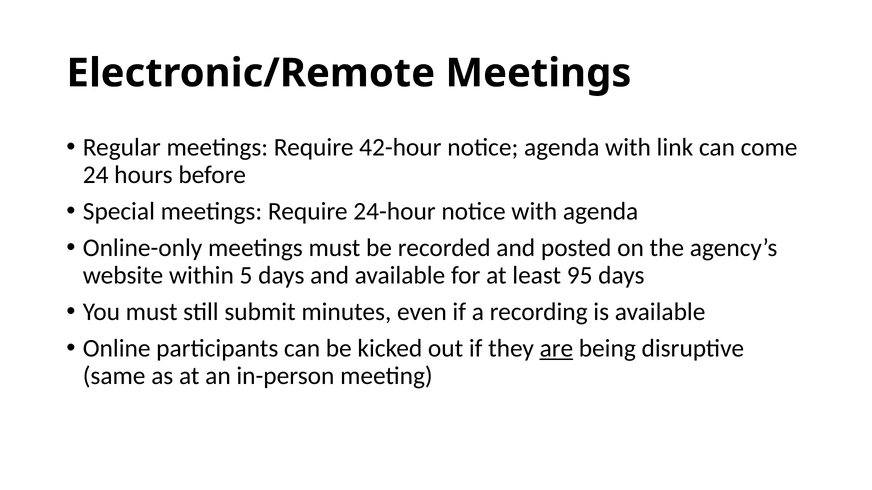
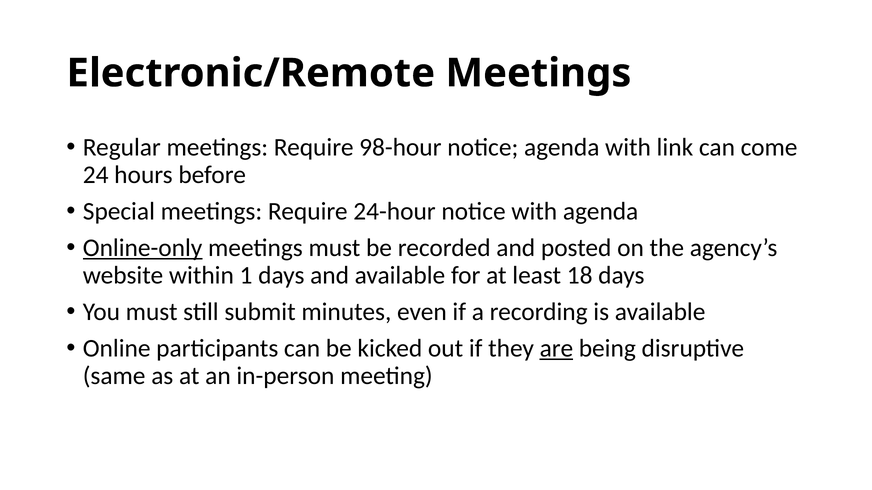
42-hour: 42-hour -> 98-hour (400, 147)
Online-only underline: none -> present (143, 248)
5: 5 -> 1 (246, 276)
95: 95 -> 18 (580, 276)
